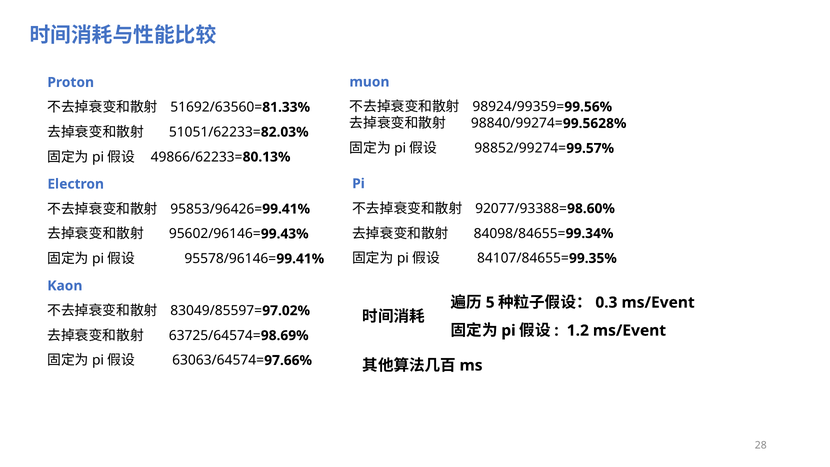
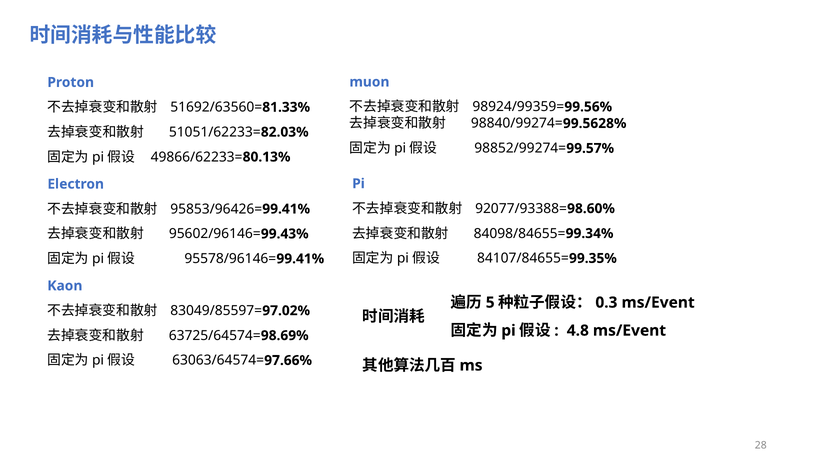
1.2: 1.2 -> 4.8 (578, 330)
